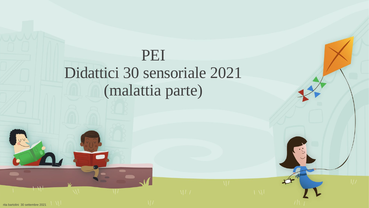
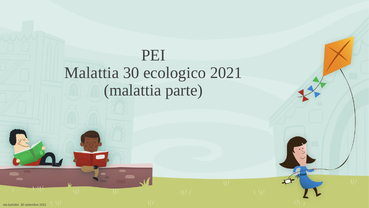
Didattici: Didattici -> Malattia (92, 73)
sensoriale: sensoriale -> ecologico (175, 73)
